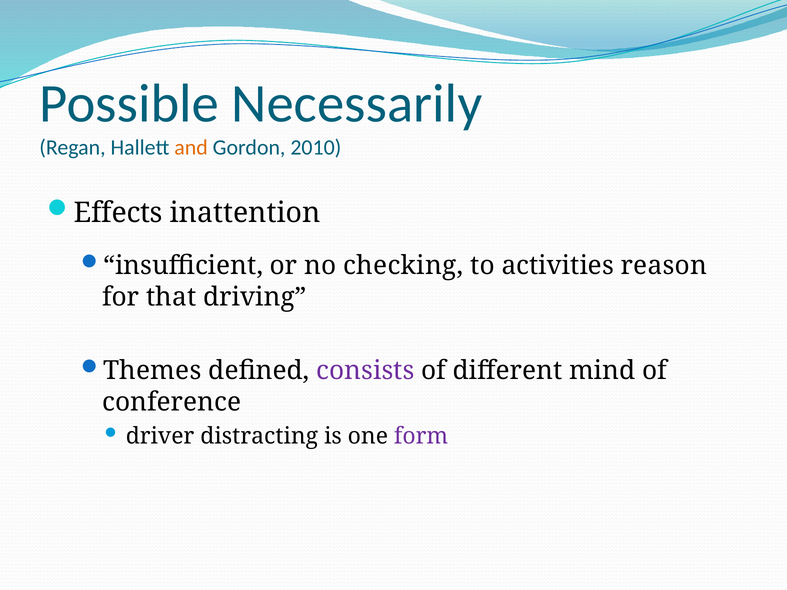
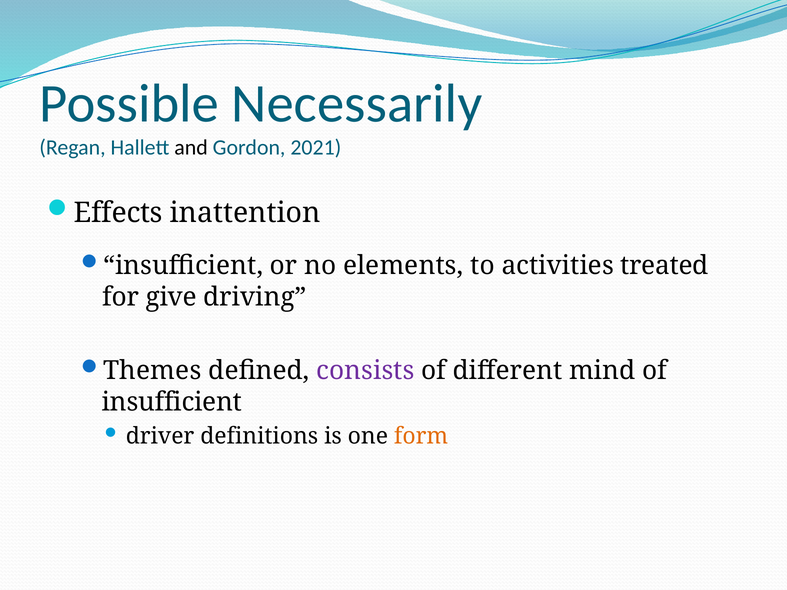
and colour: orange -> black (191, 147)
2010: 2010 -> 2021 (316, 147)
checking: checking -> elements (403, 266)
reason: reason -> treated (664, 266)
that: that -> give (171, 297)
conference: conference -> insufficient (172, 402)
distracting: distracting -> definitions (259, 436)
form colour: purple -> orange (421, 436)
